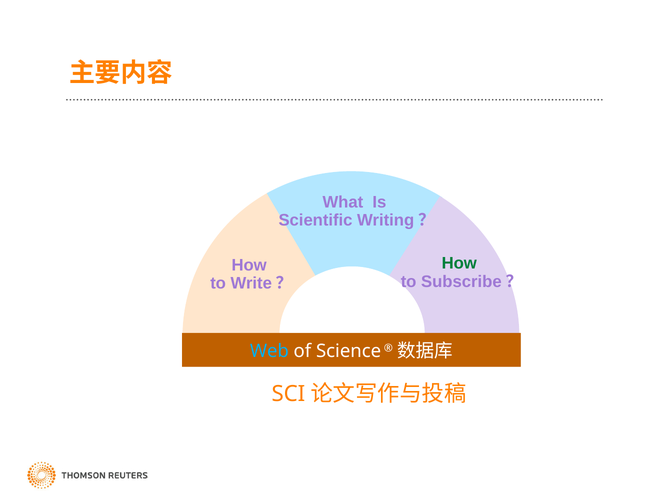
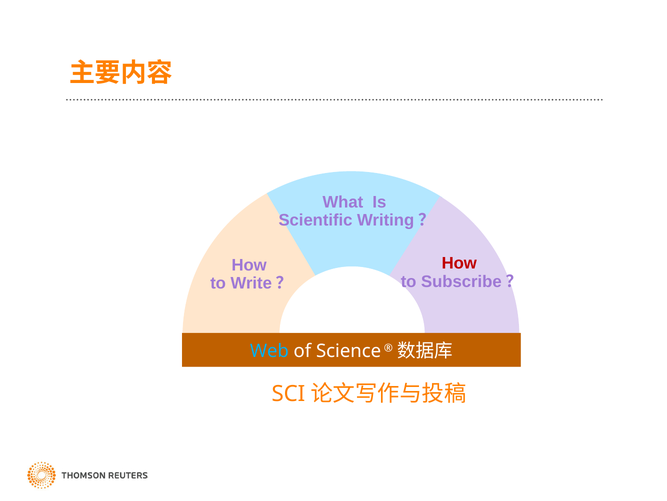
How colour: green -> red (459, 263)
